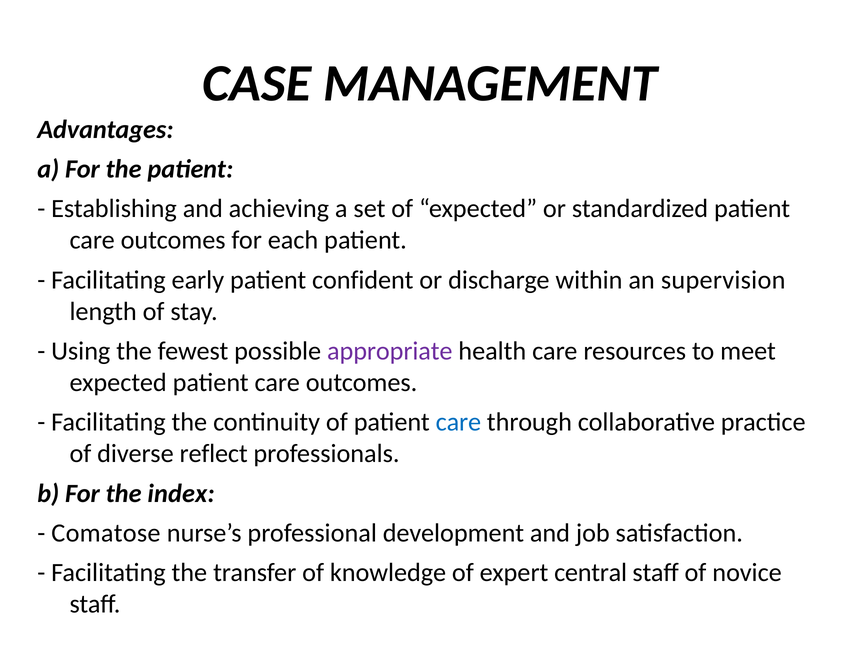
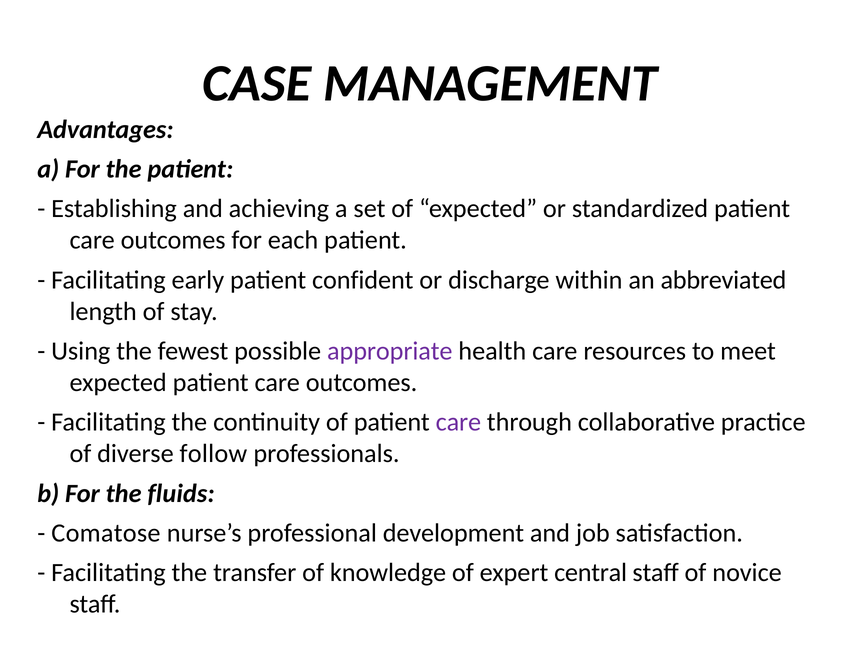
supervision: supervision -> abbreviated (723, 280)
care colour: blue -> purple (458, 422)
reflect: reflect -> follow (213, 454)
index: index -> fluids (181, 493)
